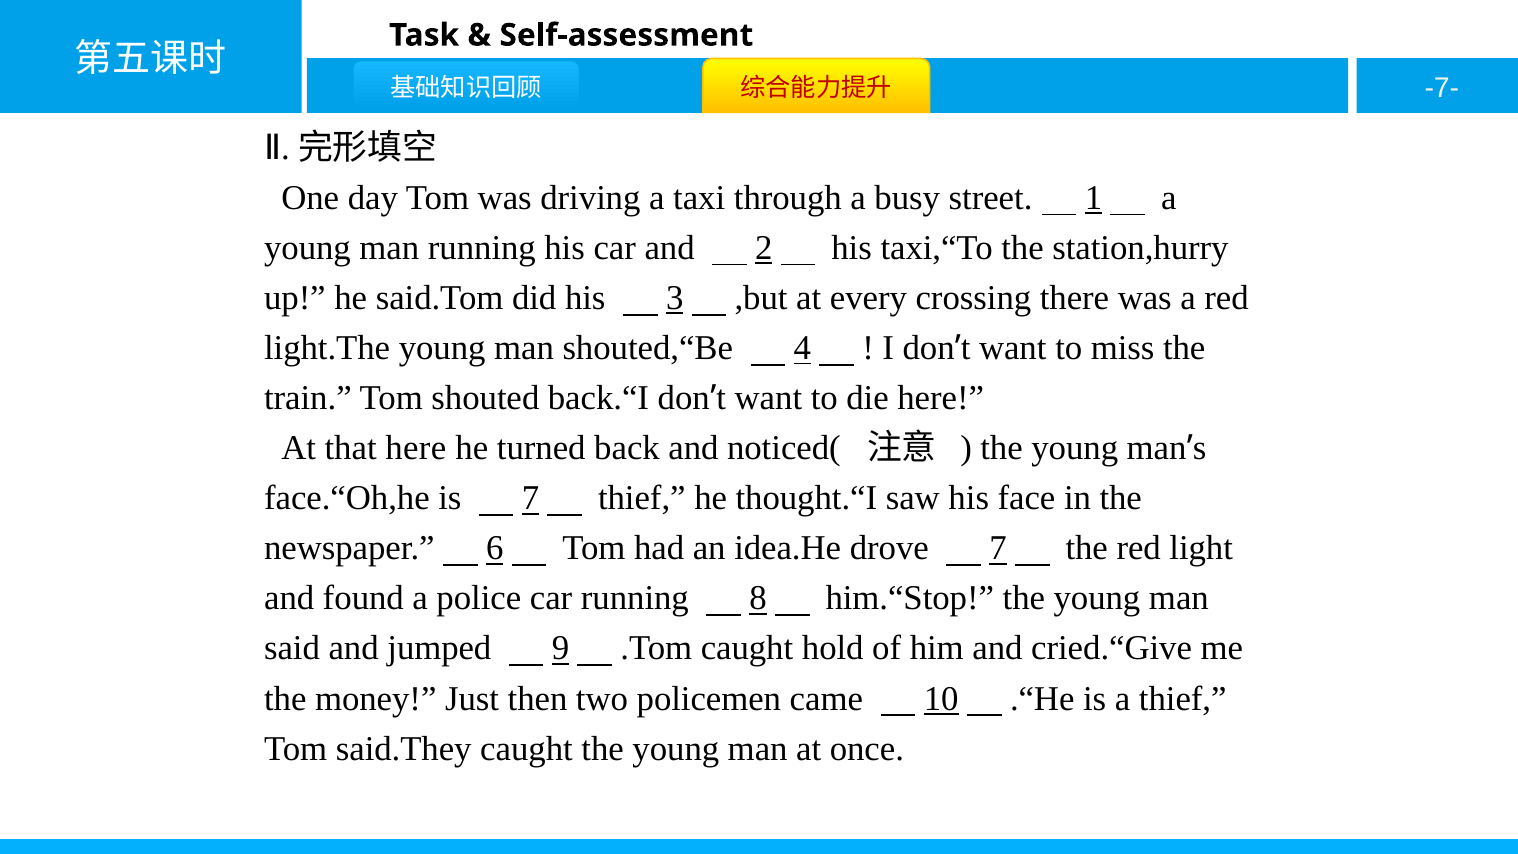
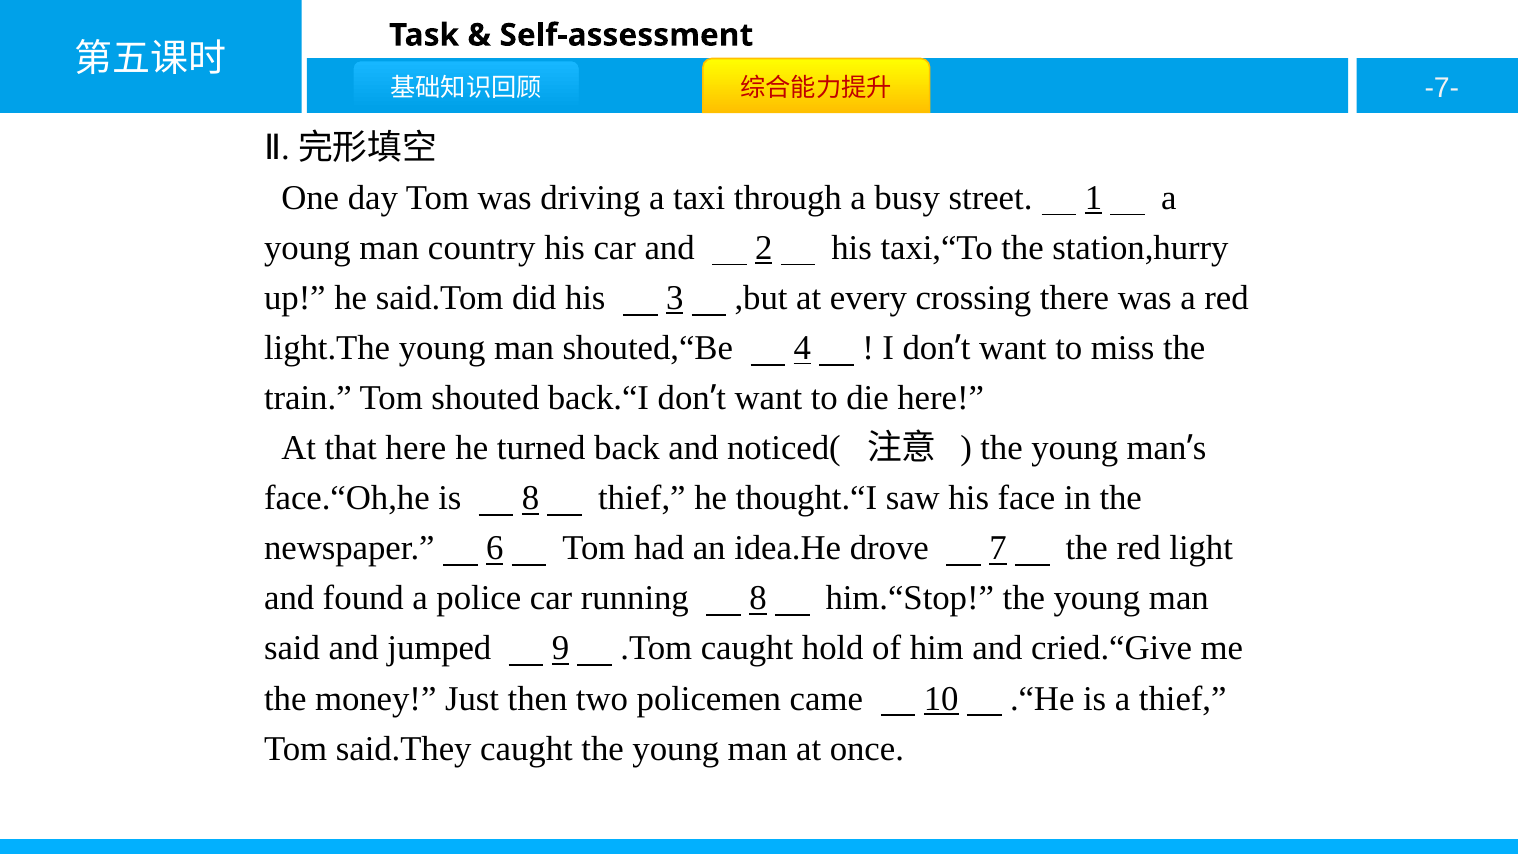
man running: running -> country (482, 248)
is 7: 7 -> 8 (531, 498)
